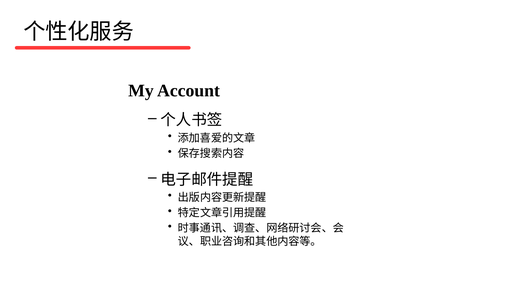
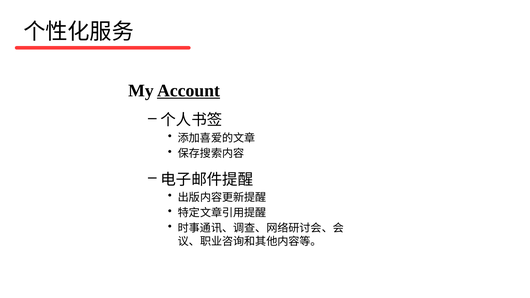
Account underline: none -> present (189, 91)
